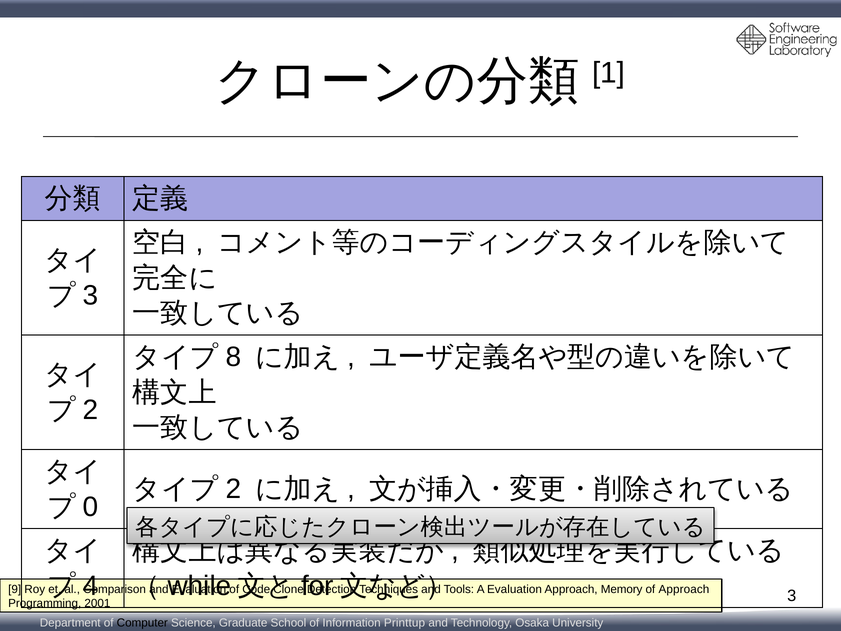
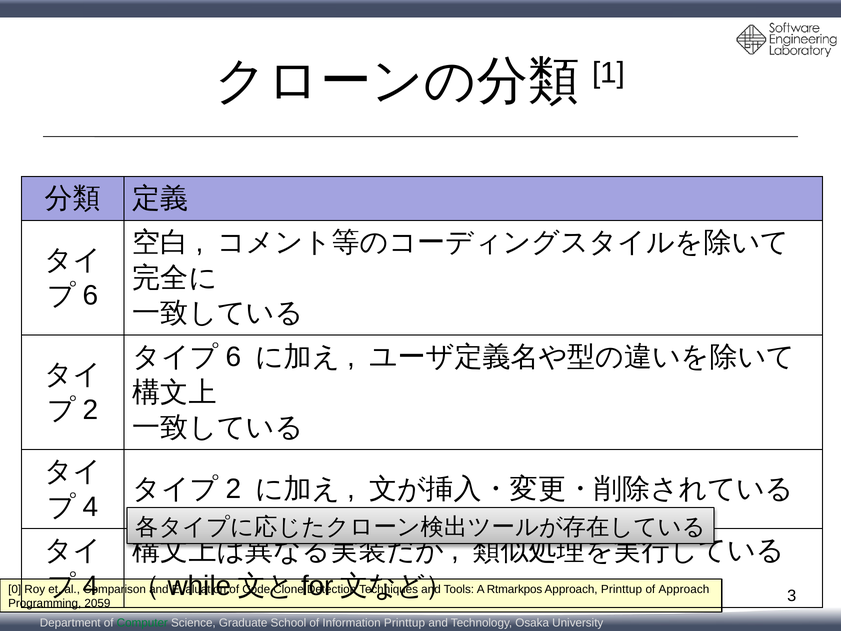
3: 3 -> 6 (91, 295)
8: 8 -> 6 (233, 357)
0: 0 -> 4 (91, 507)
9: 9 -> 0 (15, 589)
A Evaluation: Evaluation -> Rtmarkpos (515, 589)
Approach Memory: Memory -> Printtup (622, 589)
2001: 2001 -> 2059 (97, 603)
Computer colour: black -> green (142, 623)
